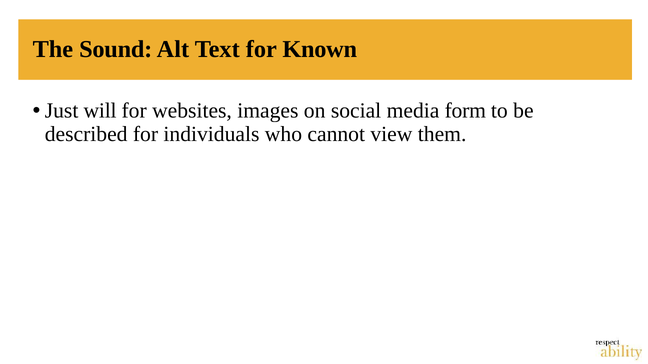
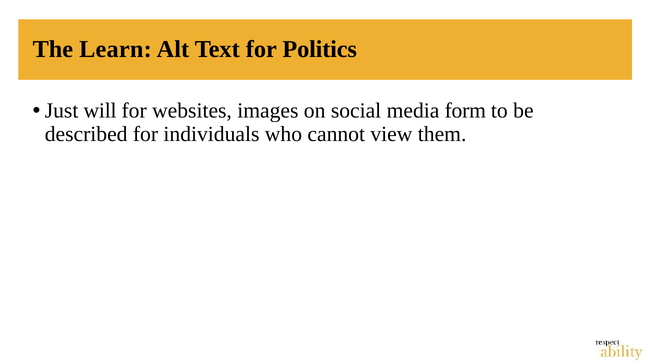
Sound: Sound -> Learn (115, 50)
Known: Known -> Politics (320, 50)
